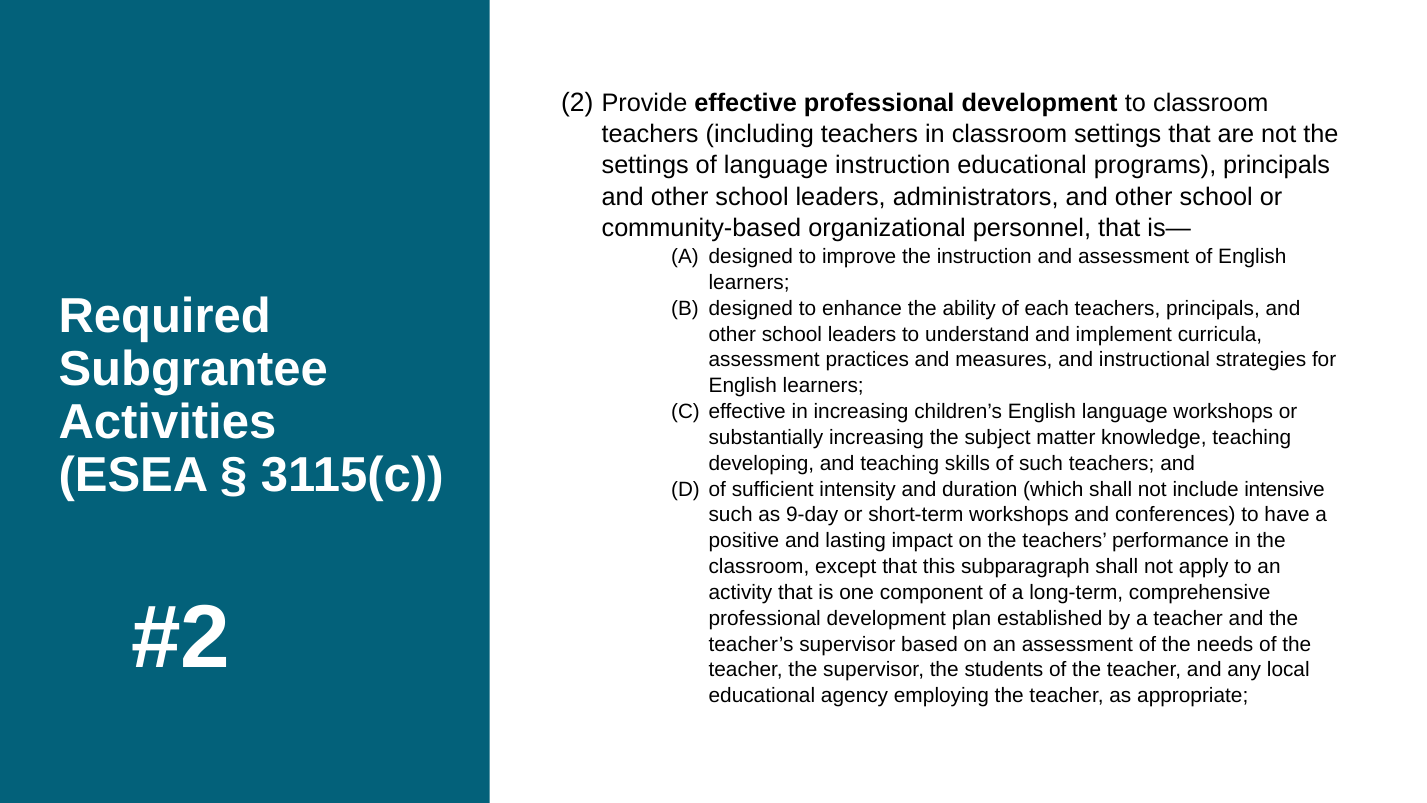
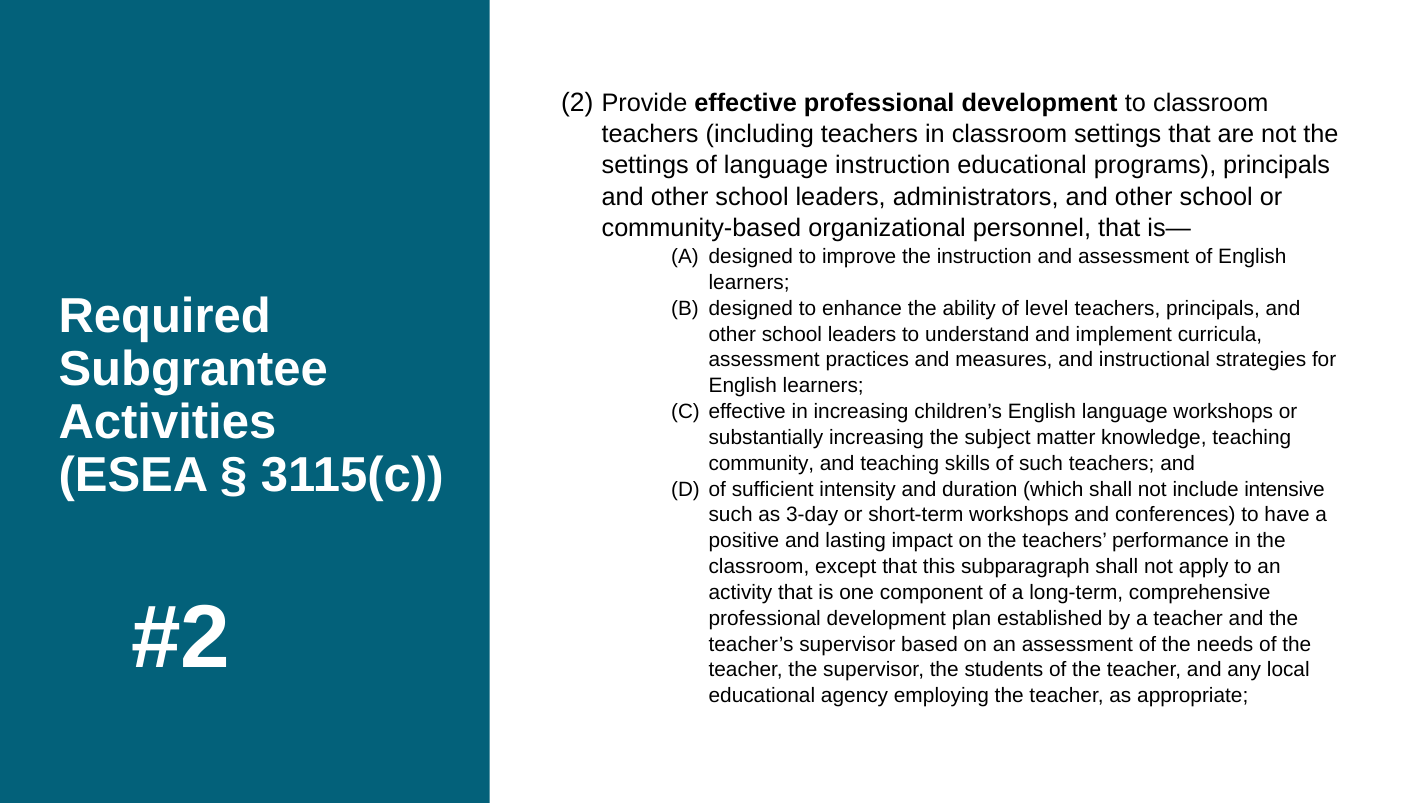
each: each -> level (1047, 308)
developing: developing -> community (761, 463)
9-day: 9-day -> 3-day (812, 515)
